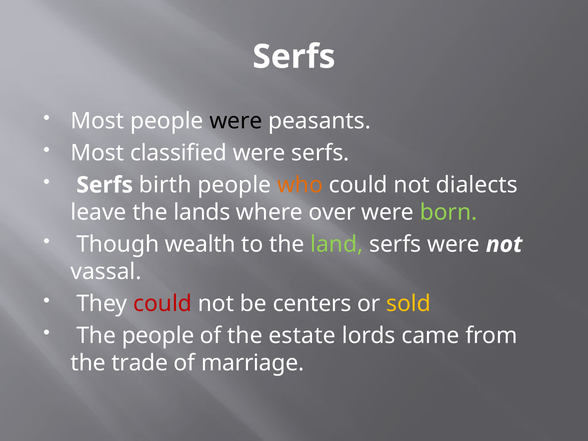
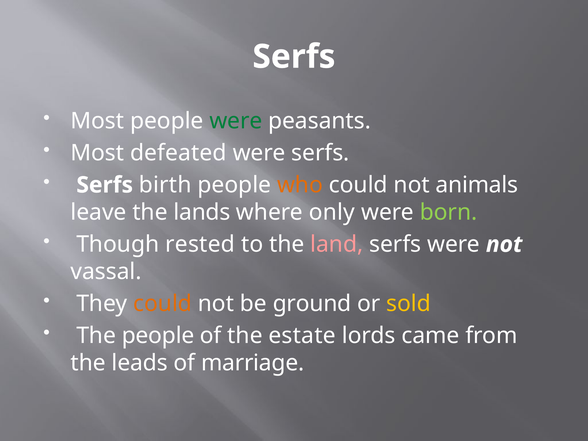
were colour: black -> green (236, 121)
classified: classified -> defeated (178, 153)
dialects: dialects -> animals (477, 185)
over: over -> only (332, 212)
wealth: wealth -> rested (200, 244)
land colour: light green -> pink (337, 244)
could colour: red -> orange (163, 304)
centers: centers -> ground (312, 304)
trade: trade -> leads (140, 363)
